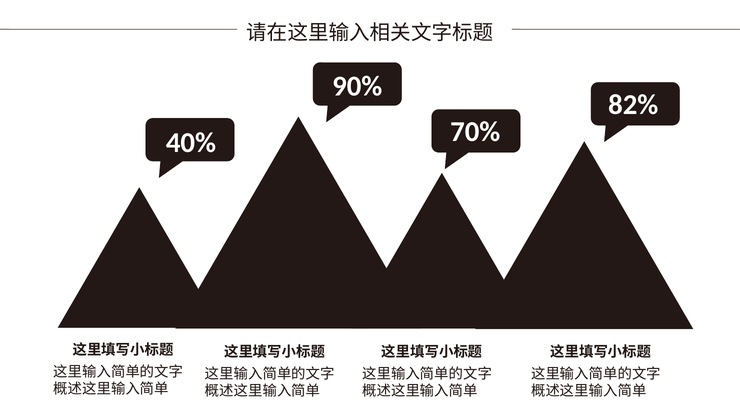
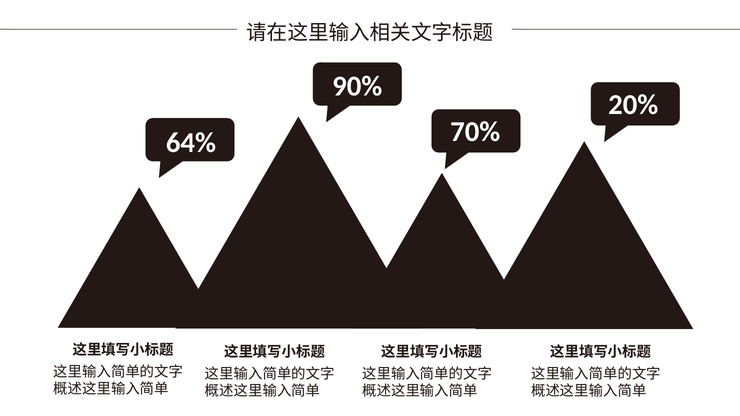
82%: 82% -> 20% (633, 105)
40%: 40% -> 64% (191, 143)
